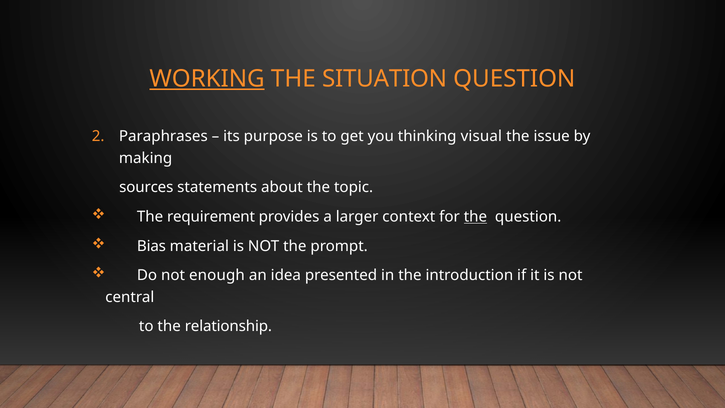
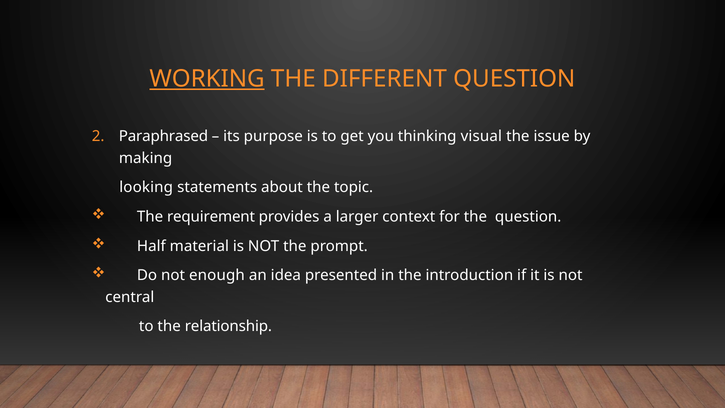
SITUATION: SITUATION -> DIFFERENT (384, 79)
Paraphrases: Paraphrases -> Paraphrased (163, 136)
sources: sources -> looking (146, 187)
the underline: present -> none (475, 217)
Bias: Bias -> Half (151, 246)
